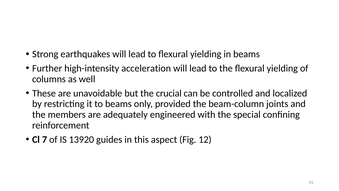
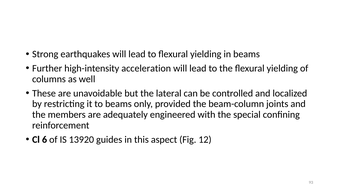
crucial: crucial -> lateral (169, 93)
7: 7 -> 6 (45, 139)
